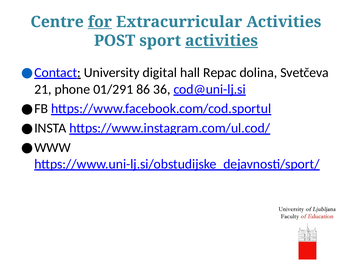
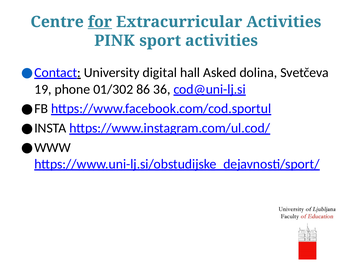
POST: POST -> PINK (115, 41)
activities underline: present -> none (222, 41)
Repac: Repac -> Asked (220, 73)
21: 21 -> 19 (43, 89)
01/291: 01/291 -> 01/302 (113, 89)
